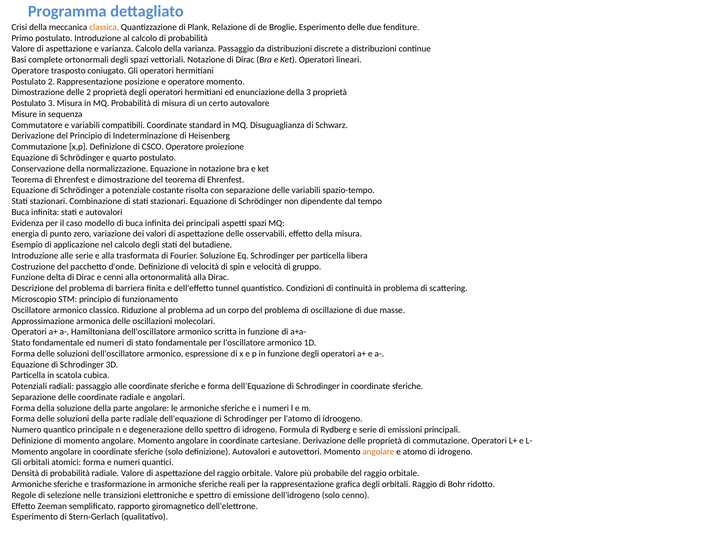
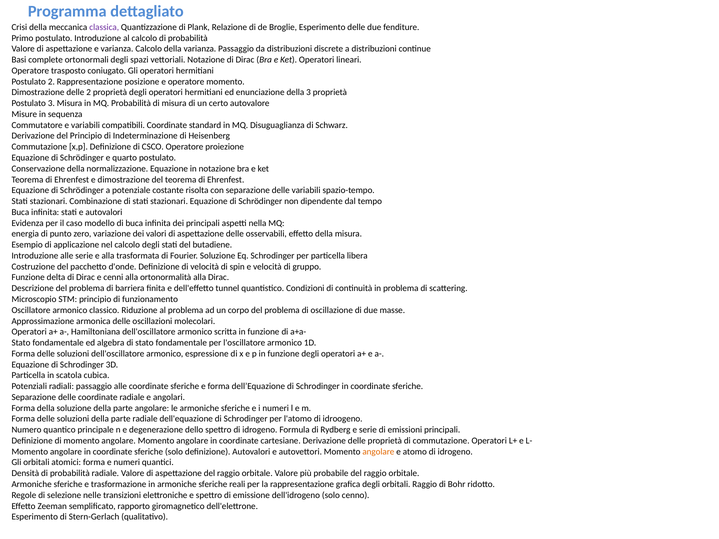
classica colour: orange -> purple (104, 27)
aspetti spazi: spazi -> nella (257, 223)
ed numeri: numeri -> algebra (111, 343)
